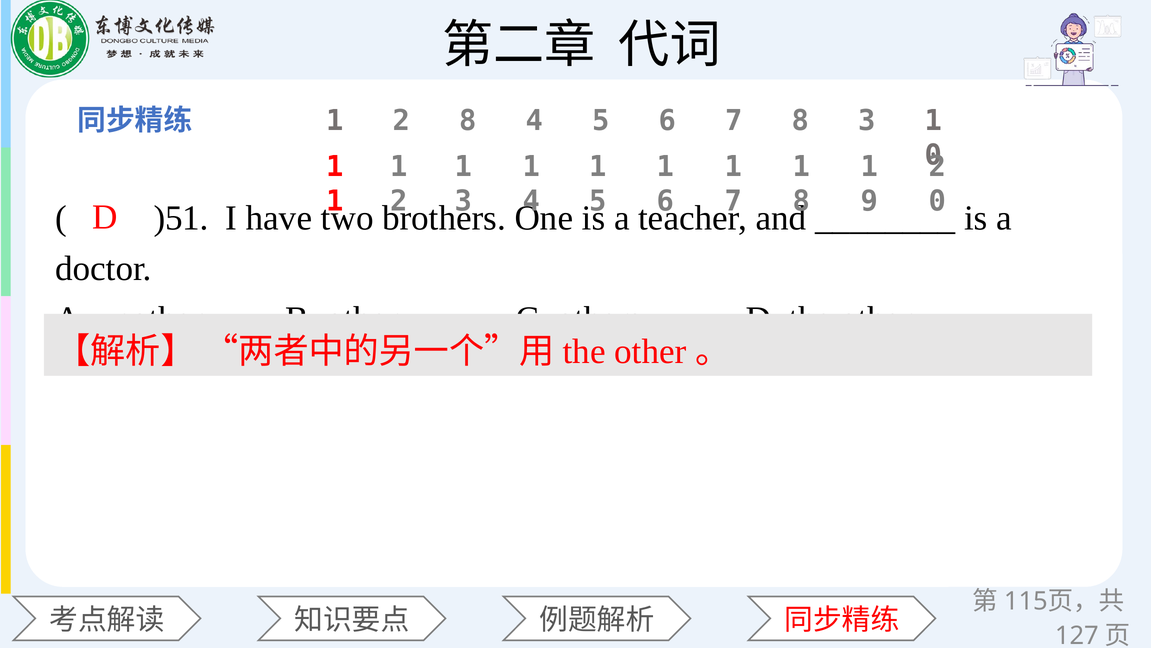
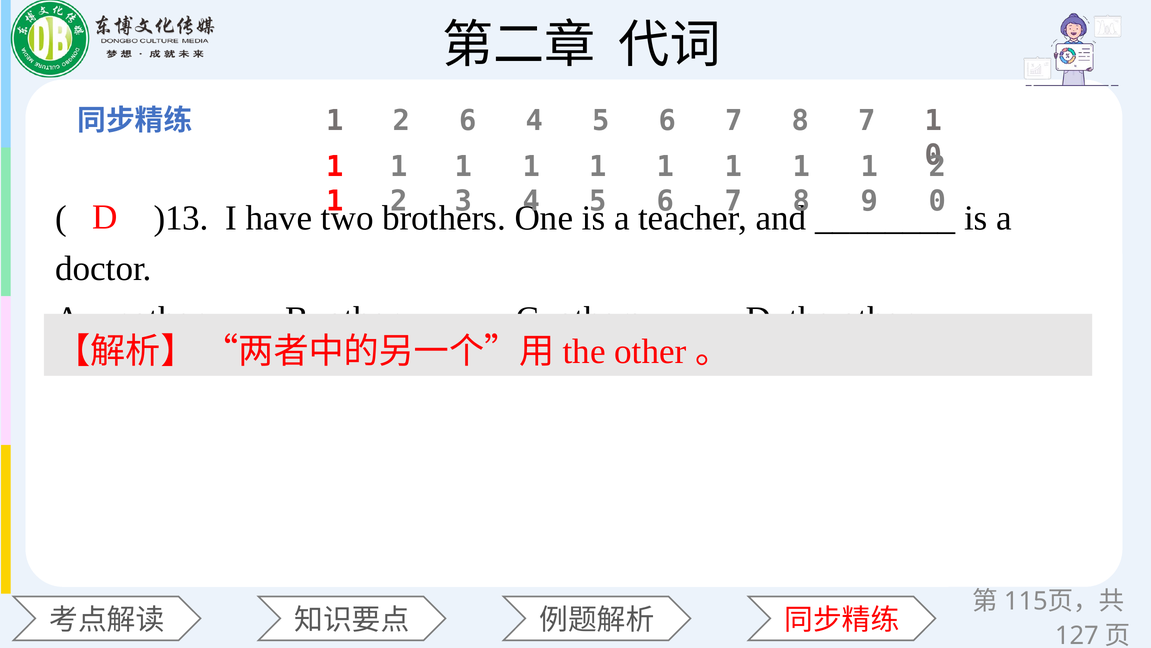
2 8: 8 -> 6 (468, 121)
8 3: 3 -> 7 (867, 121)
)51: )51 -> )13 (181, 218)
